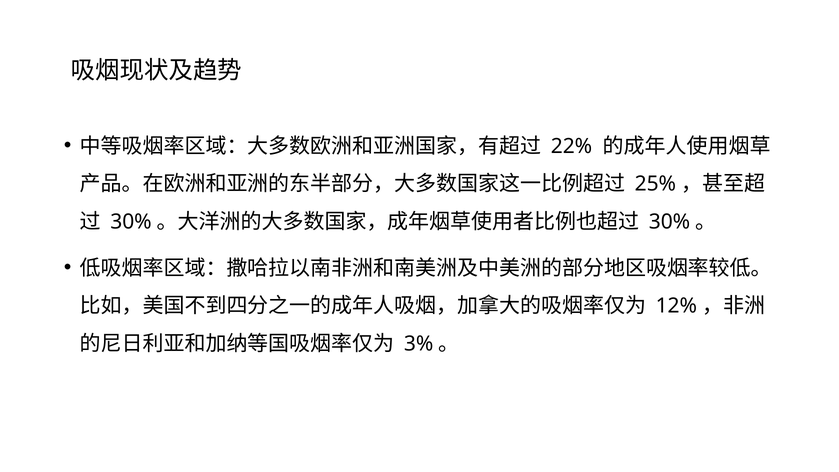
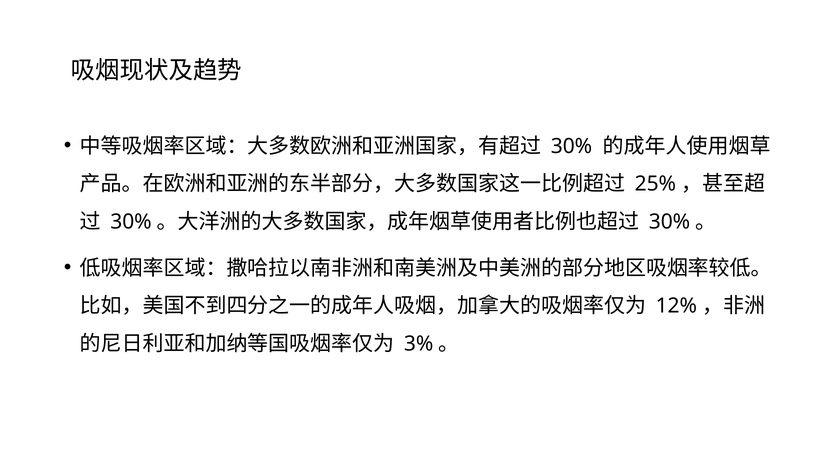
22%: 22% -> 30% (571, 146)
